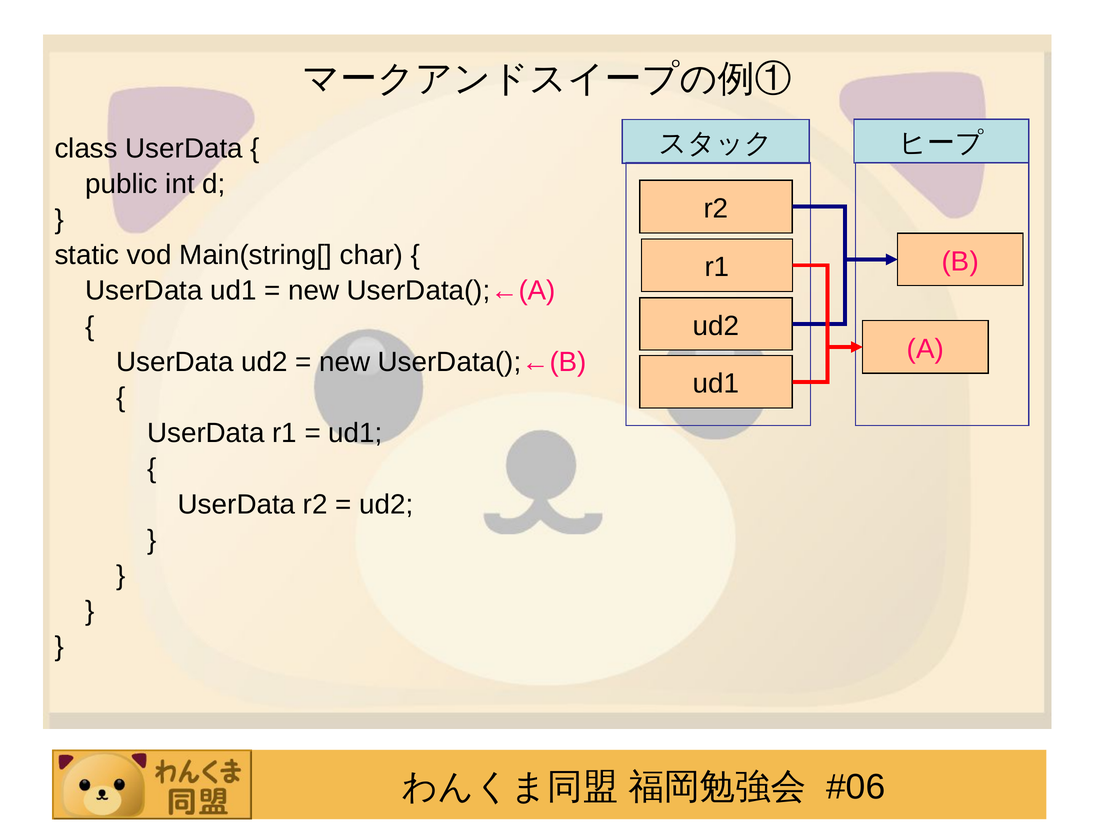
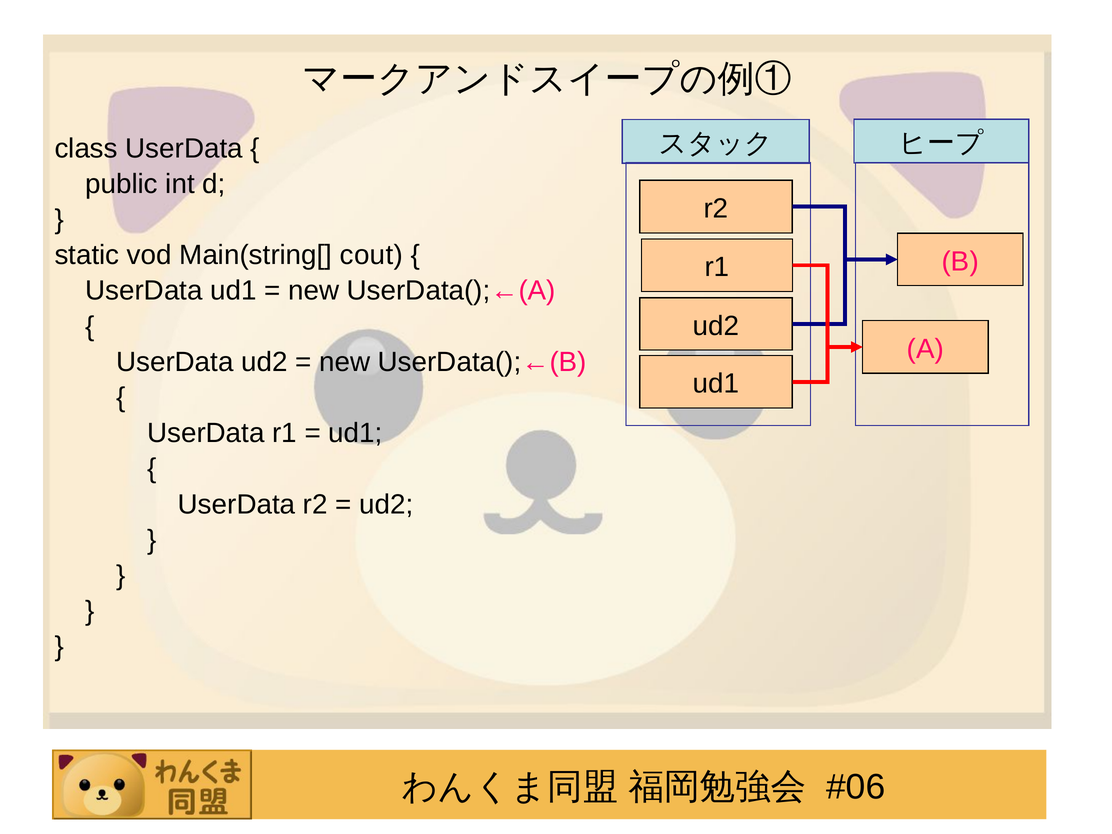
char: char -> cout (371, 255)
